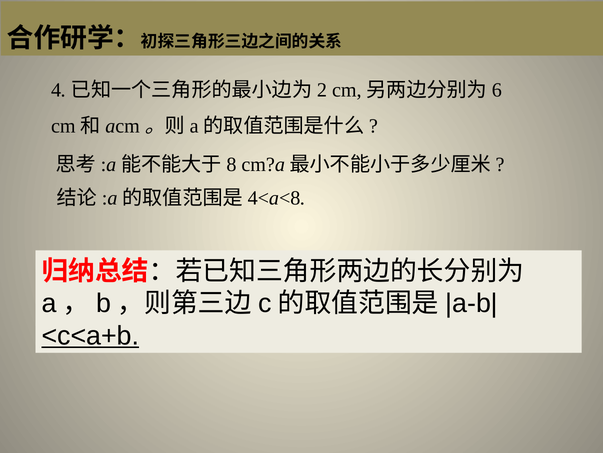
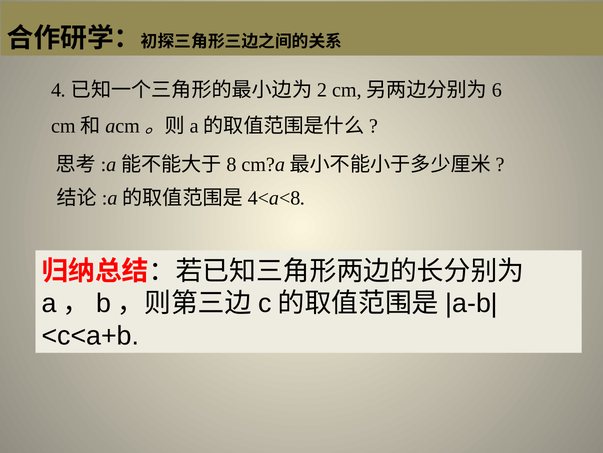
<c<a+b underline: present -> none (90, 335)
